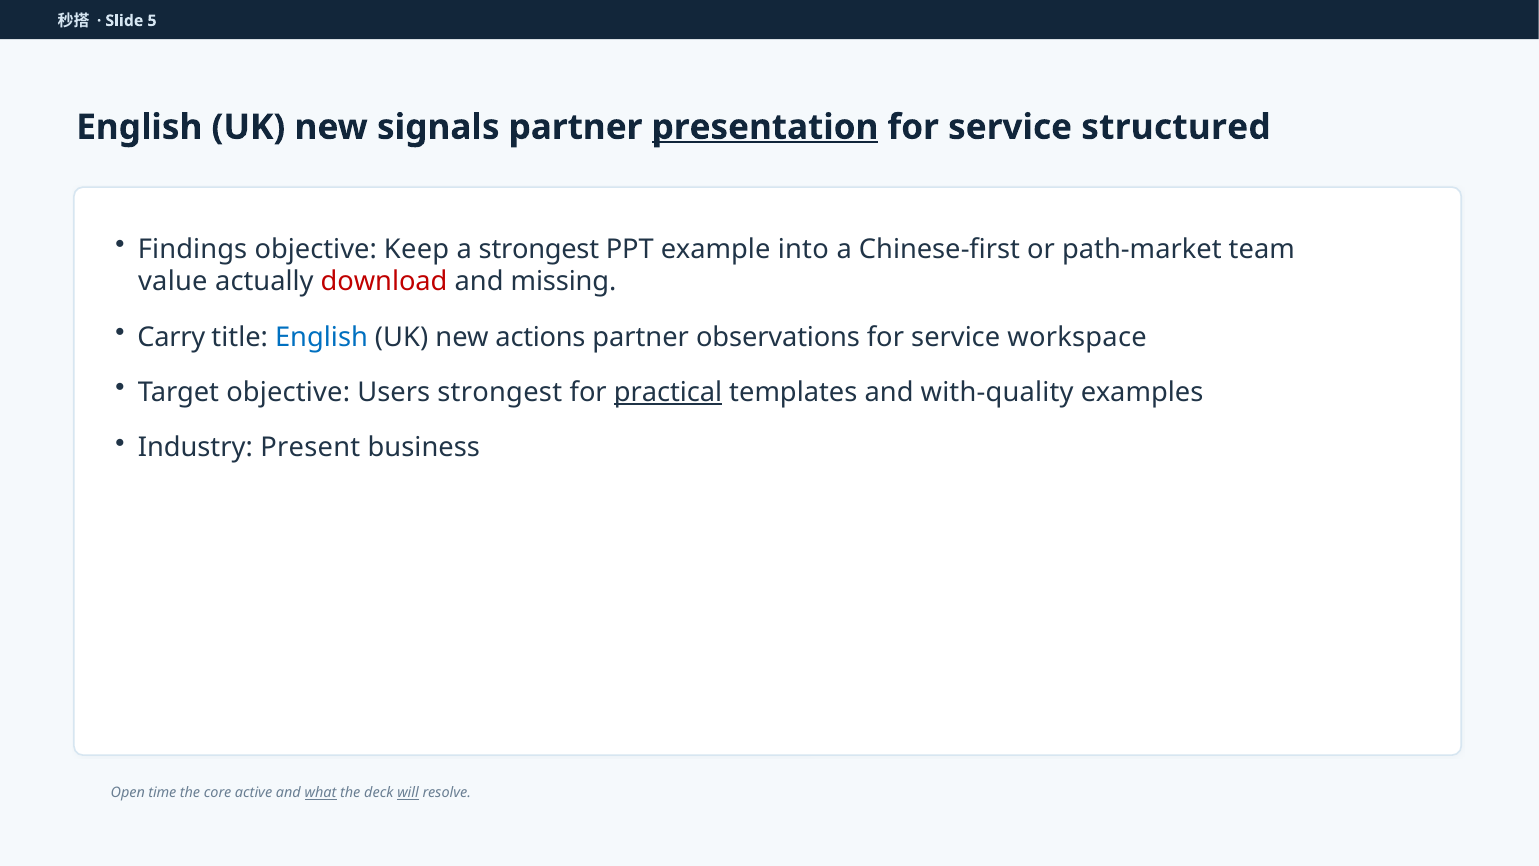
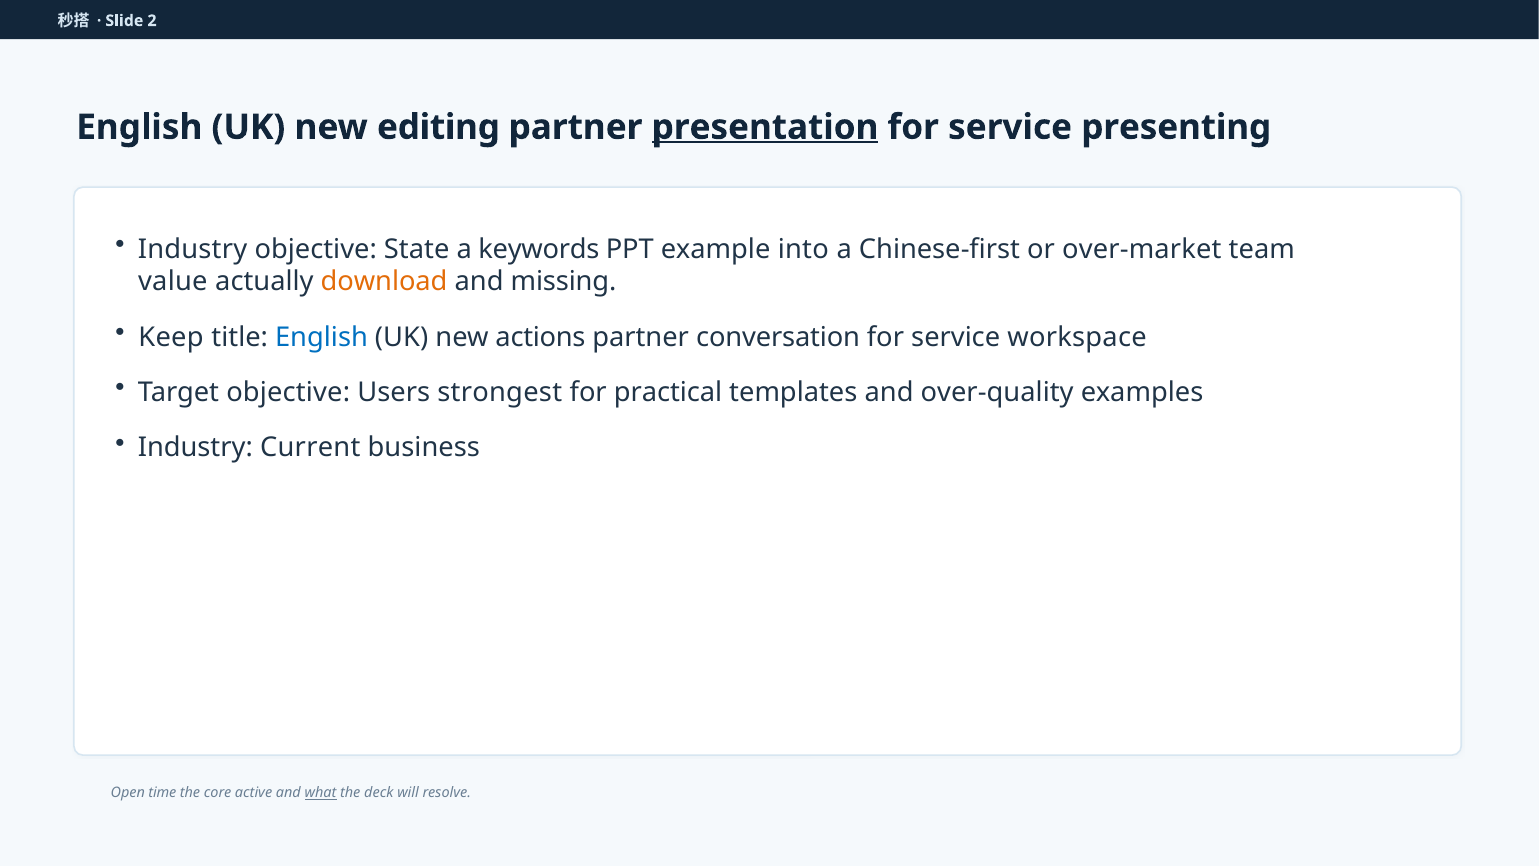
5: 5 -> 2 (152, 21)
signals: signals -> editing (438, 127)
structured: structured -> presenting (1176, 127)
Findings: Findings -> Industry (193, 249)
Keep: Keep -> State (417, 249)
a strongest: strongest -> keywords (539, 249)
path-market: path-market -> over-market (1142, 249)
download colour: red -> orange (384, 282)
Carry: Carry -> Keep (171, 337)
observations: observations -> conversation (778, 337)
practical underline: present -> none (668, 392)
with-quality: with-quality -> over-quality (997, 392)
Present: Present -> Current (310, 447)
will underline: present -> none (408, 793)
